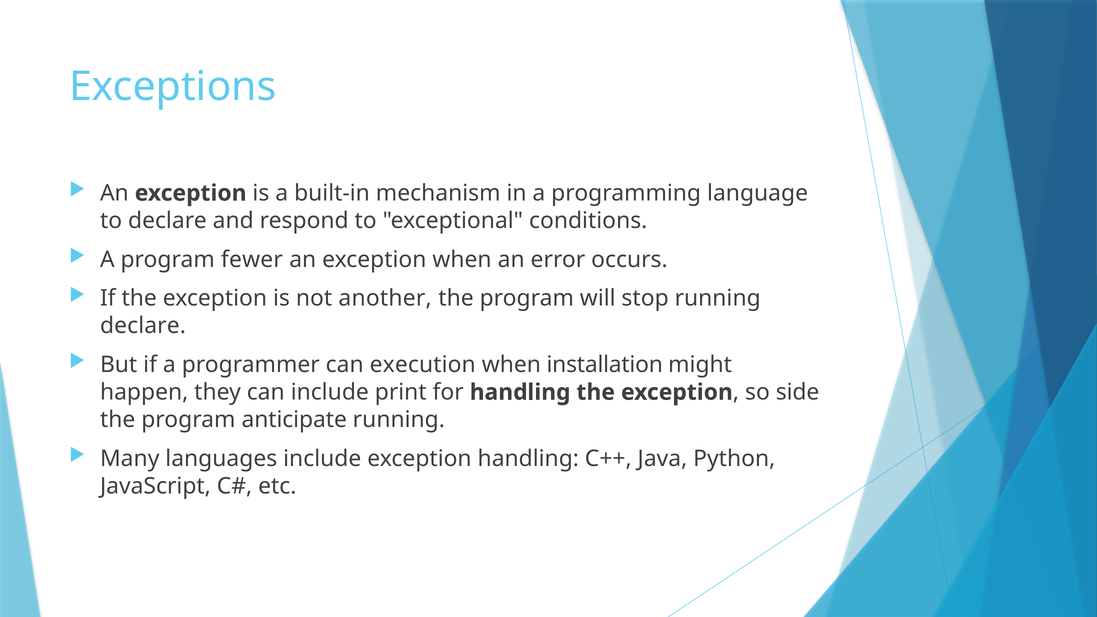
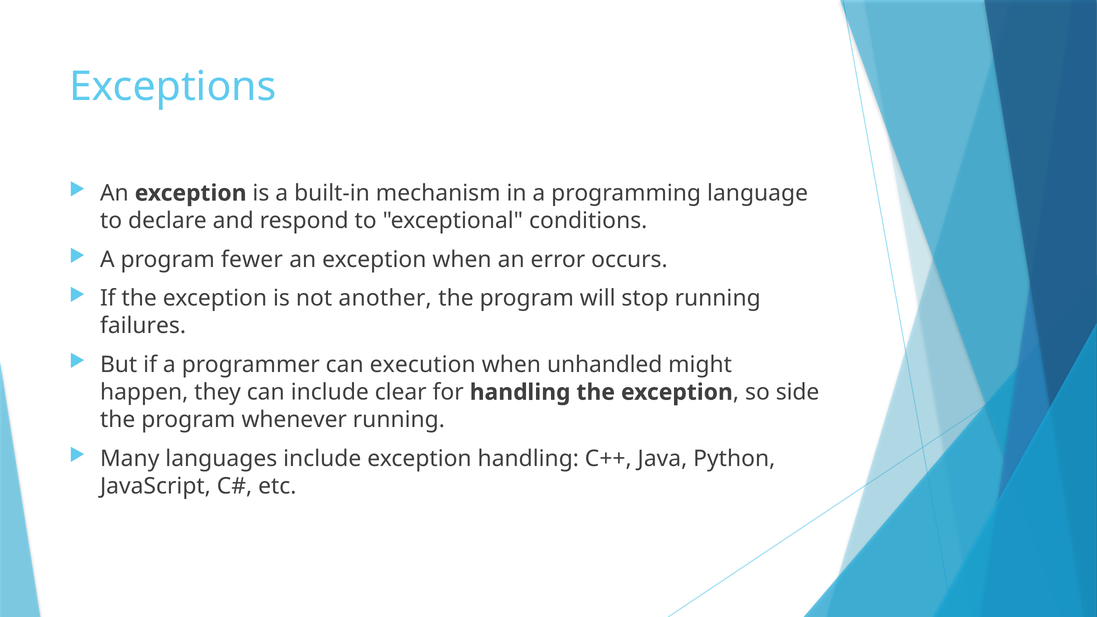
declare: declare -> failures (143, 326)
installation: installation -> unhandled (605, 365)
print: print -> clear (401, 392)
anticipate: anticipate -> whenever (294, 420)
